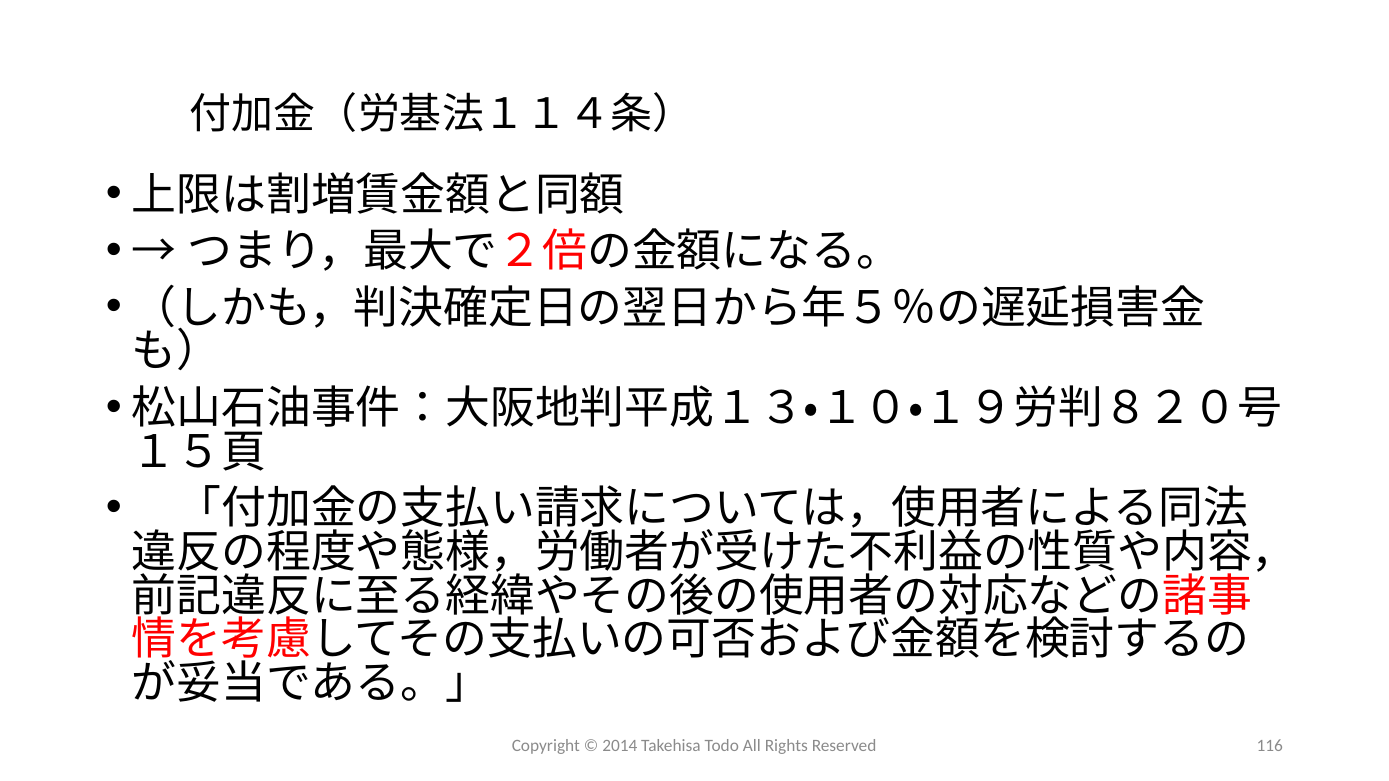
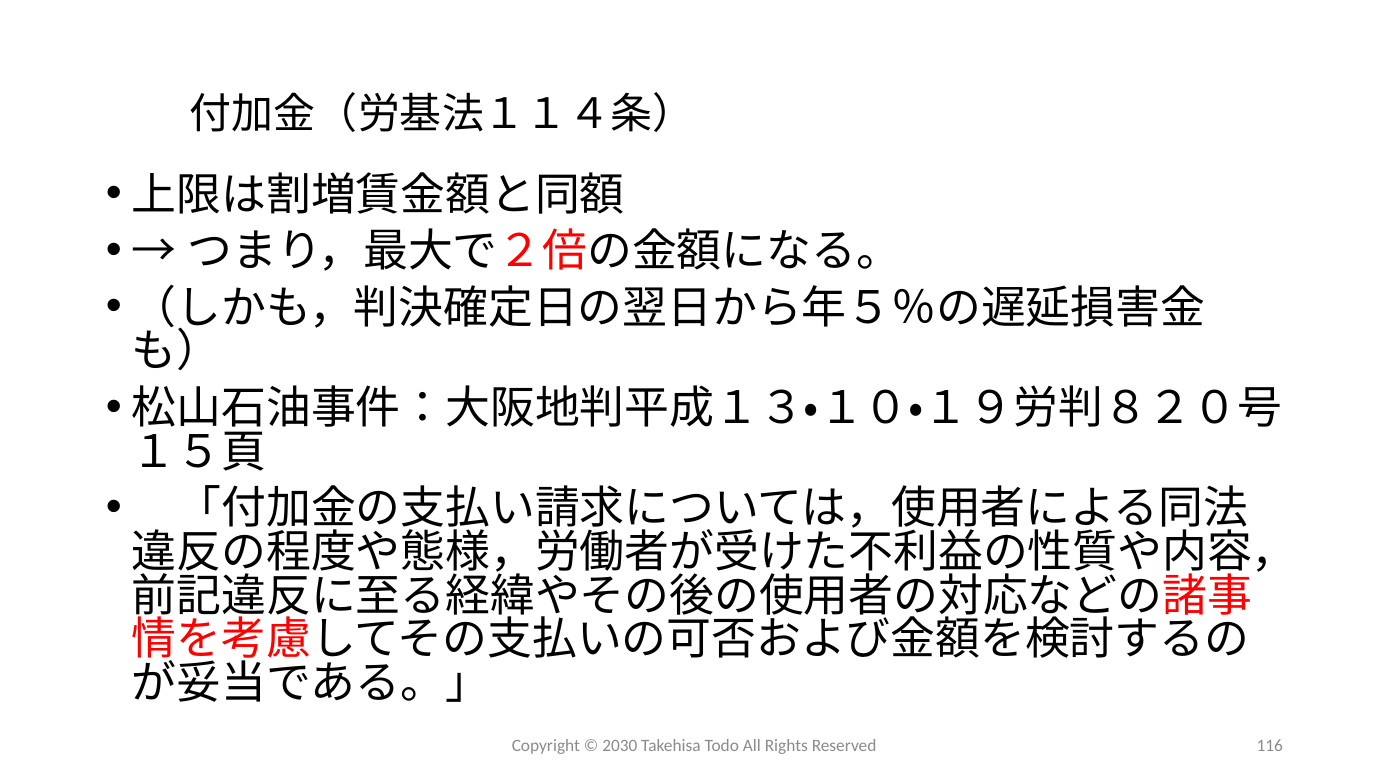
2014: 2014 -> 2030 (620, 746)
